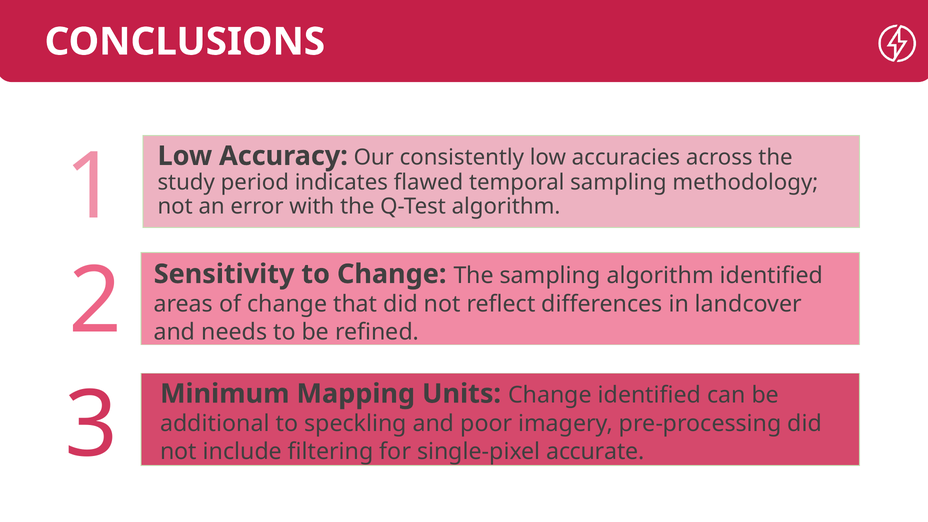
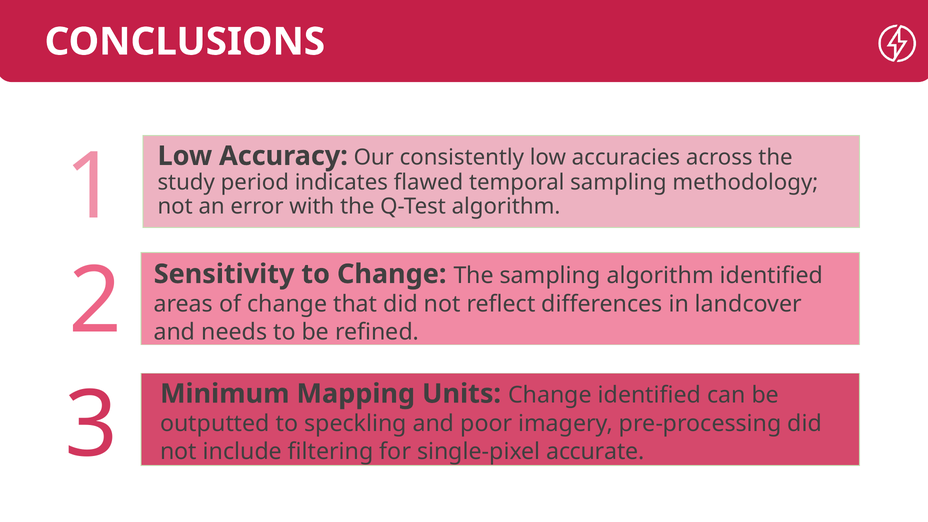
additional: additional -> outputted (215, 424)
